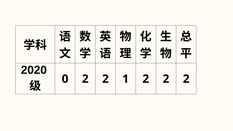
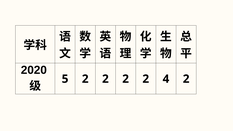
0: 0 -> 5 (65, 79)
1: 1 -> 2 (126, 79)
2: 2 -> 4 (166, 79)
